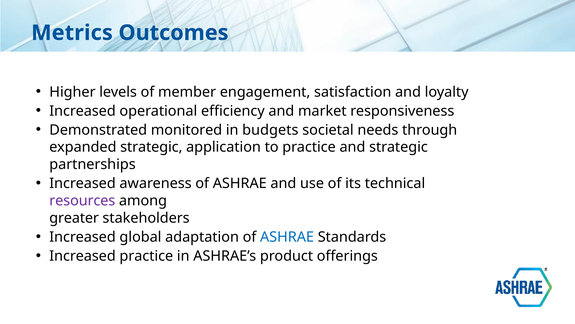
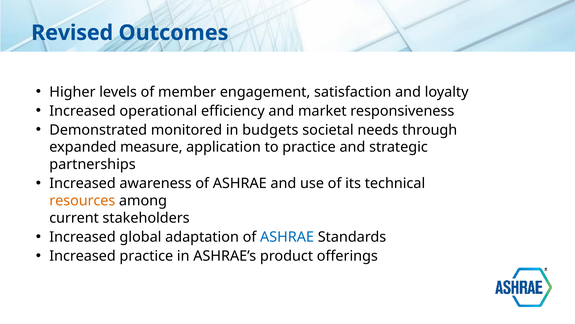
Metrics: Metrics -> Revised (72, 33)
expanded strategic: strategic -> measure (151, 147)
resources colour: purple -> orange (82, 201)
greater: greater -> current (74, 218)
